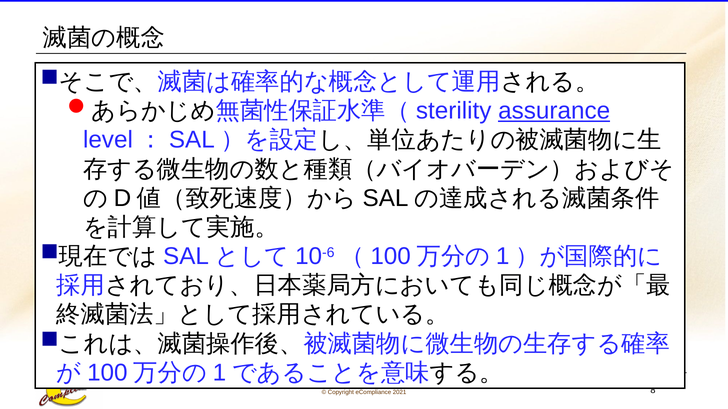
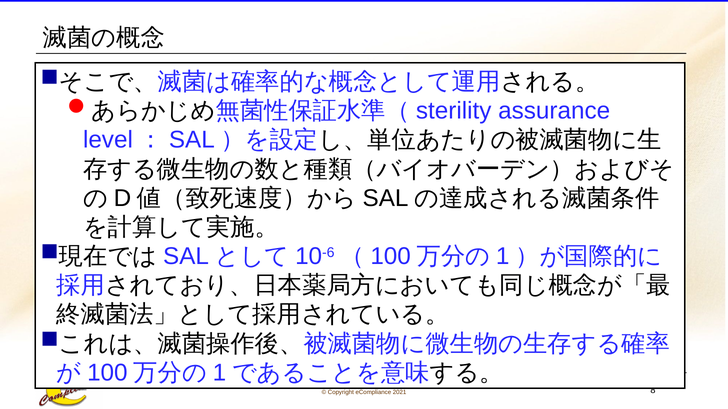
assurance underline: present -> none (554, 111)
